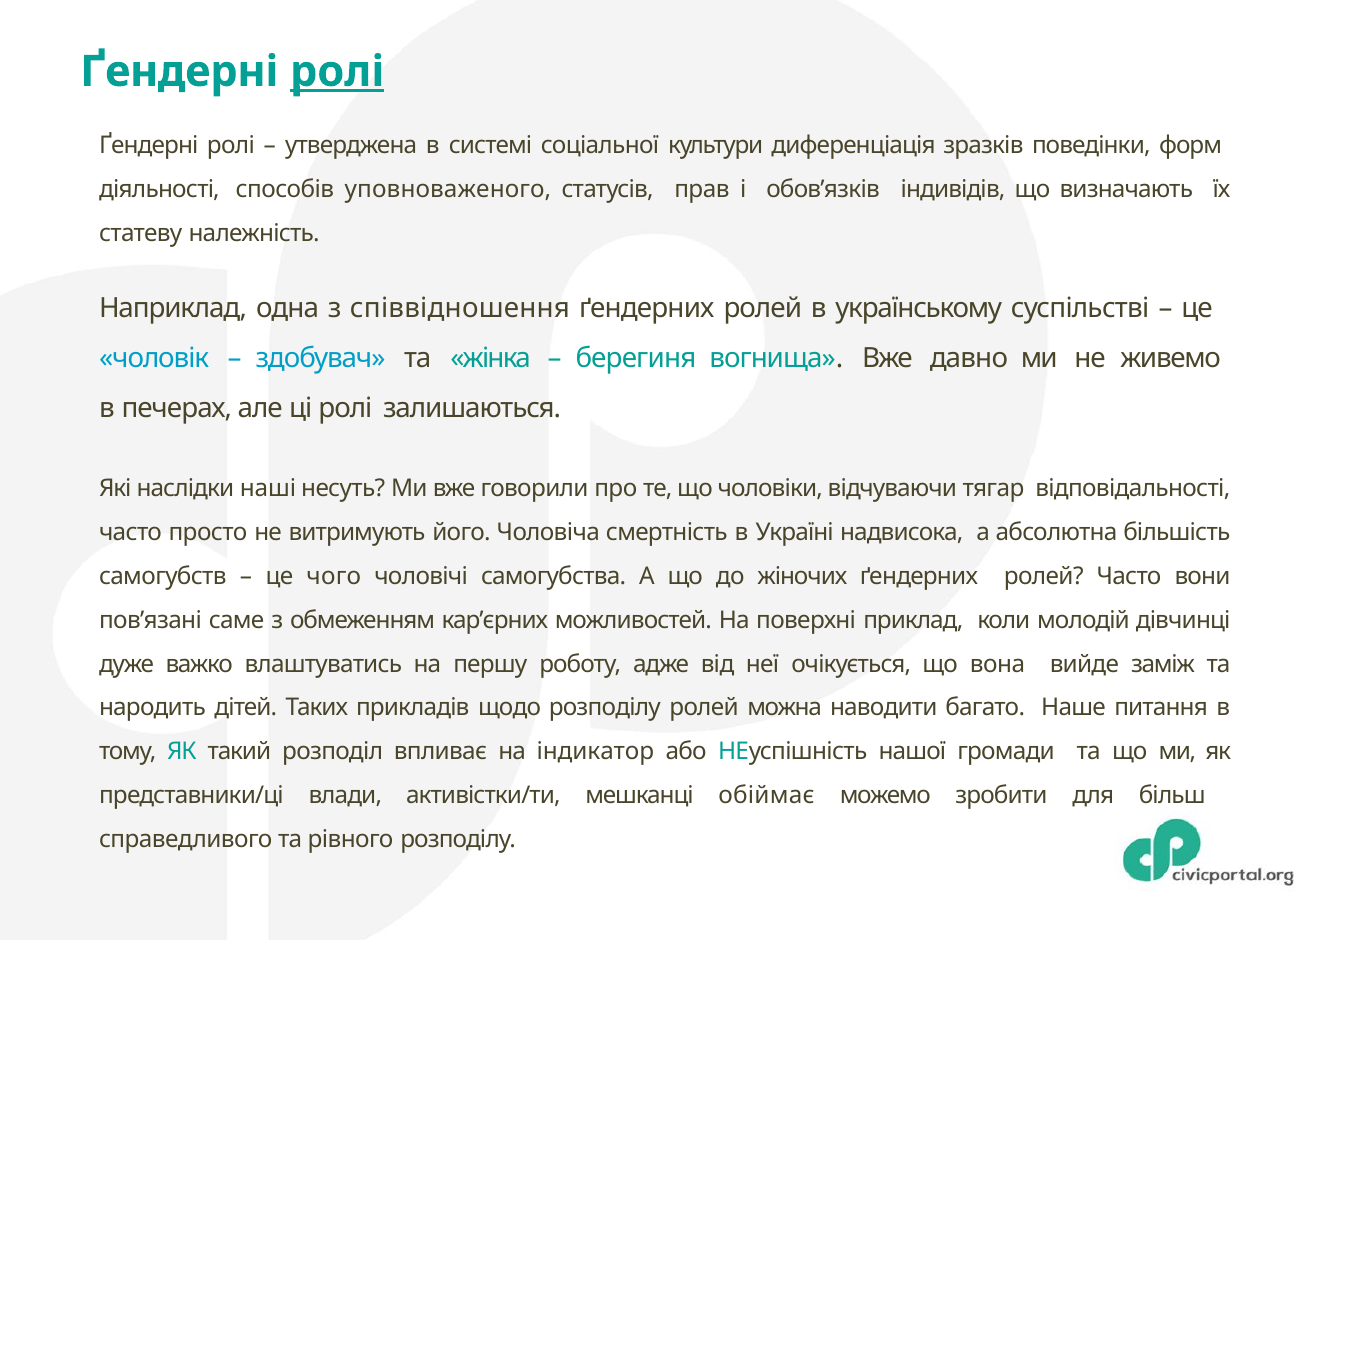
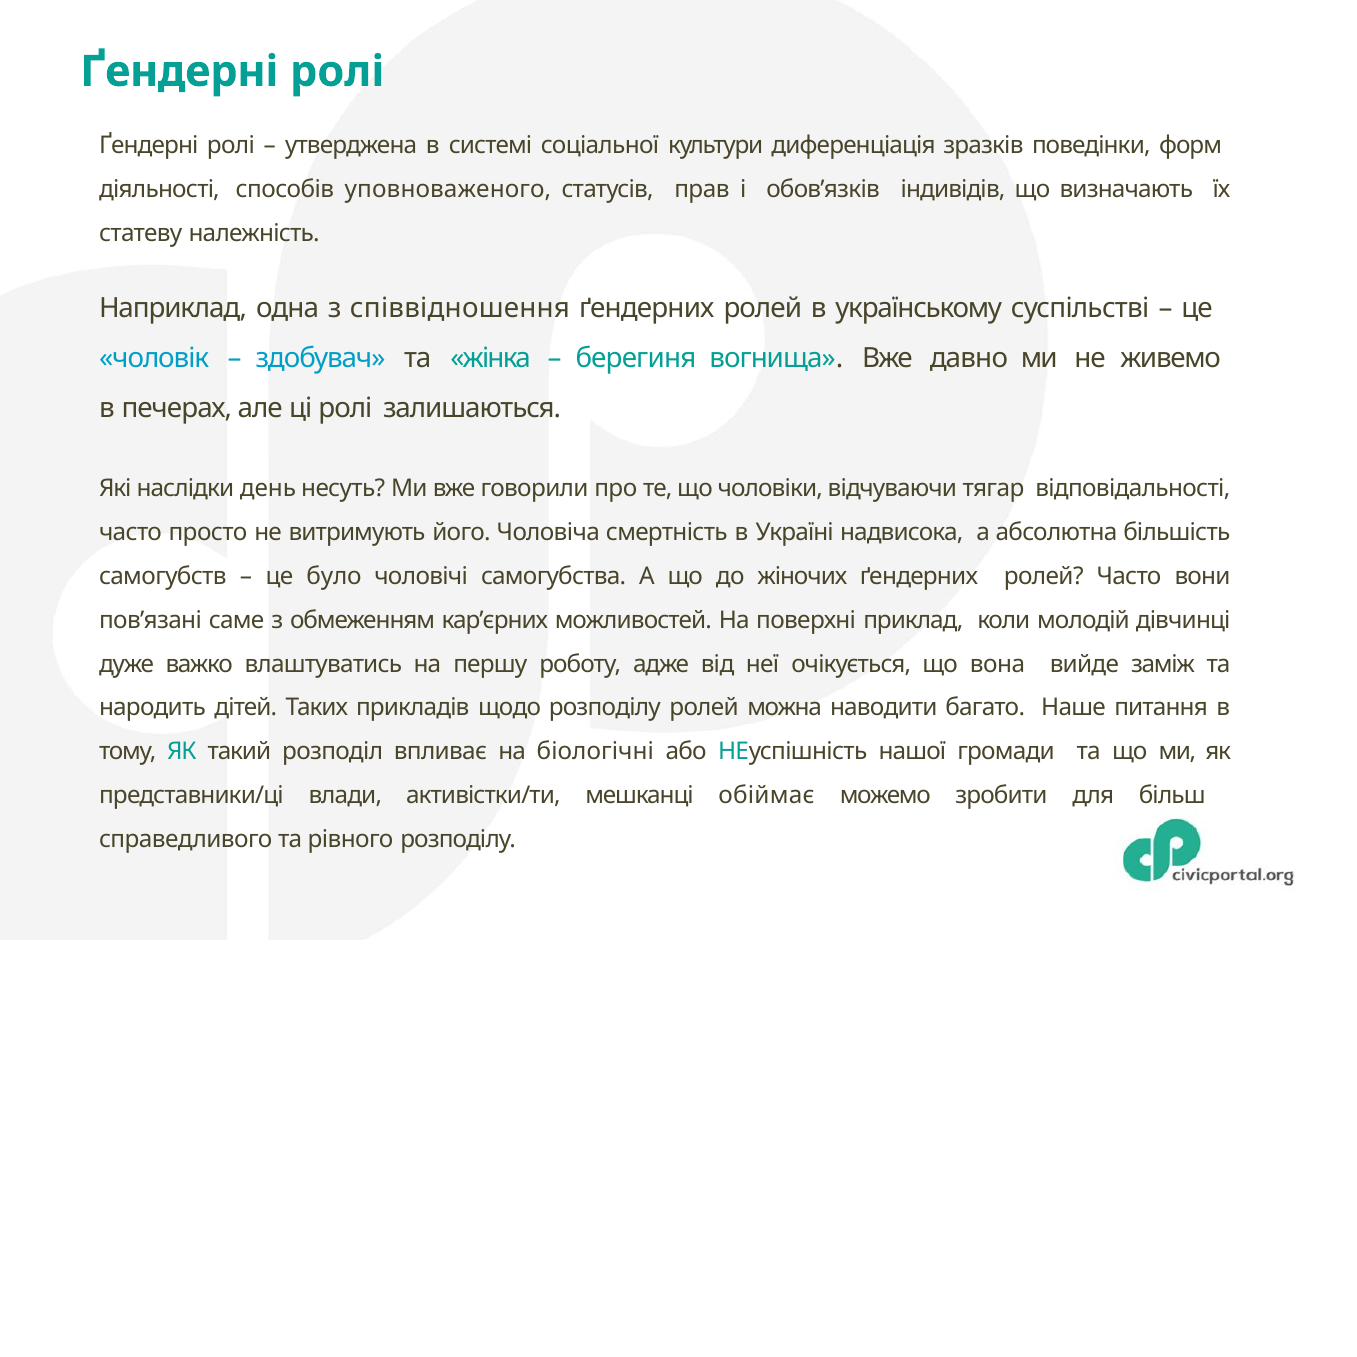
ролі underline: present -> none (337, 72)
наші: наші -> день (268, 489)
чого: чого -> було (334, 576)
індикатор: індикатор -> біологічні (595, 752)
